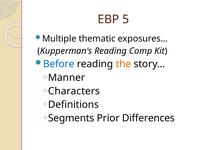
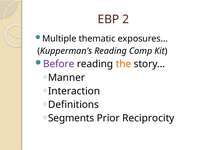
5: 5 -> 2 (126, 19)
Before colour: blue -> purple (59, 64)
Characters: Characters -> Interaction (74, 91)
Differences: Differences -> Reciprocity (148, 118)
